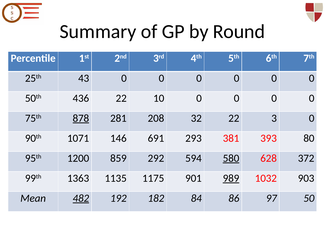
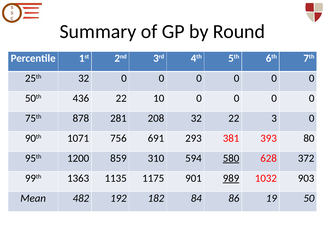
25th 43: 43 -> 32 (84, 78)
878 underline: present -> none (81, 118)
146: 146 -> 756 (118, 138)
292: 292 -> 310 (156, 158)
482 underline: present -> none (81, 198)
97: 97 -> 19 (271, 198)
